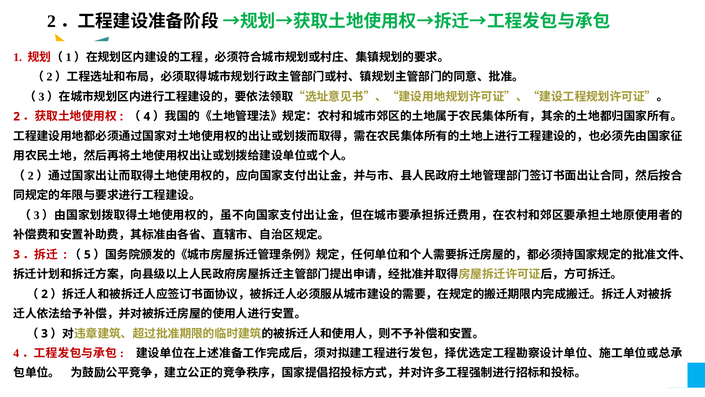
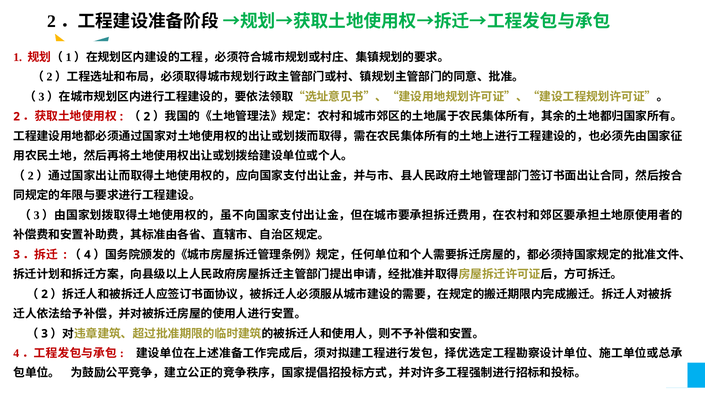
4: 4 -> 2 (147, 116)
5: 5 -> 4 (87, 254)
